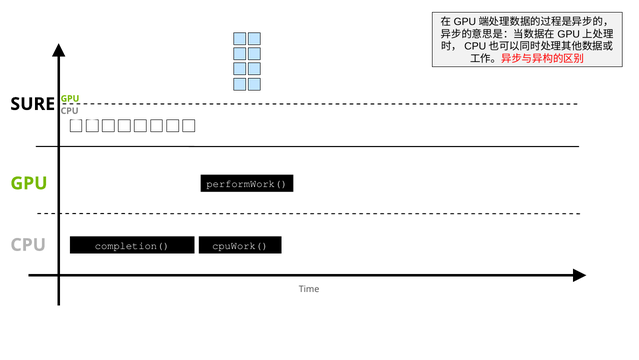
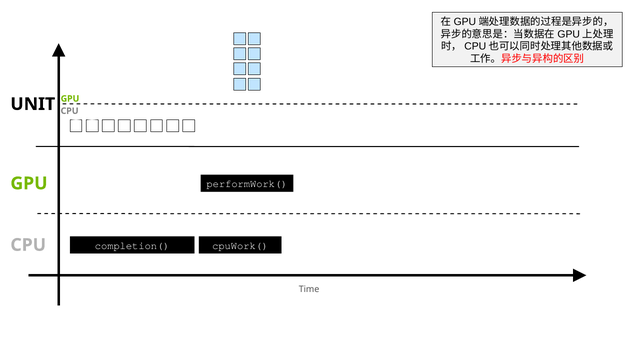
SURE: SURE -> UNIT (33, 104)
